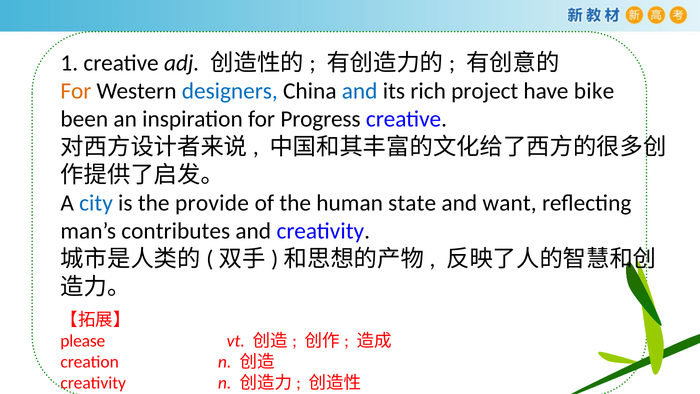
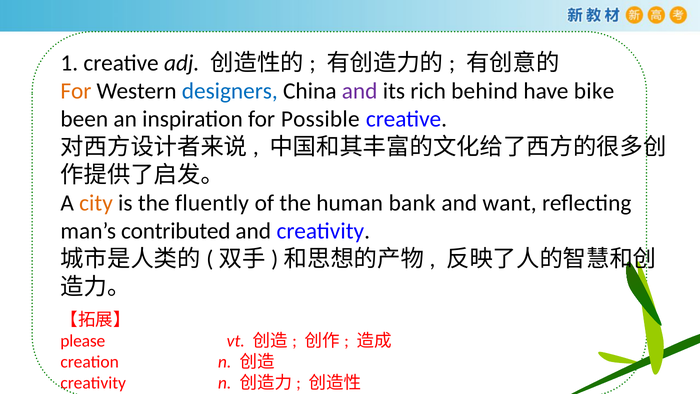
and colour: blue -> purple (360, 91)
project: project -> behind (485, 91)
Progress: Progress -> Possible (320, 119)
city colour: blue -> orange (96, 203)
provide: provide -> fluently (212, 203)
state: state -> bank (412, 203)
contributes: contributes -> contributed (176, 231)
